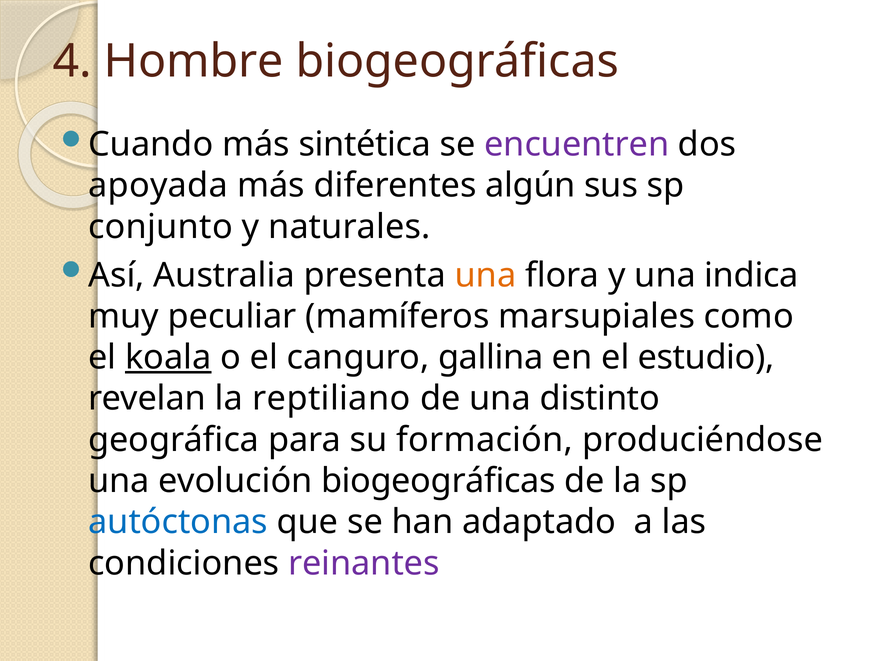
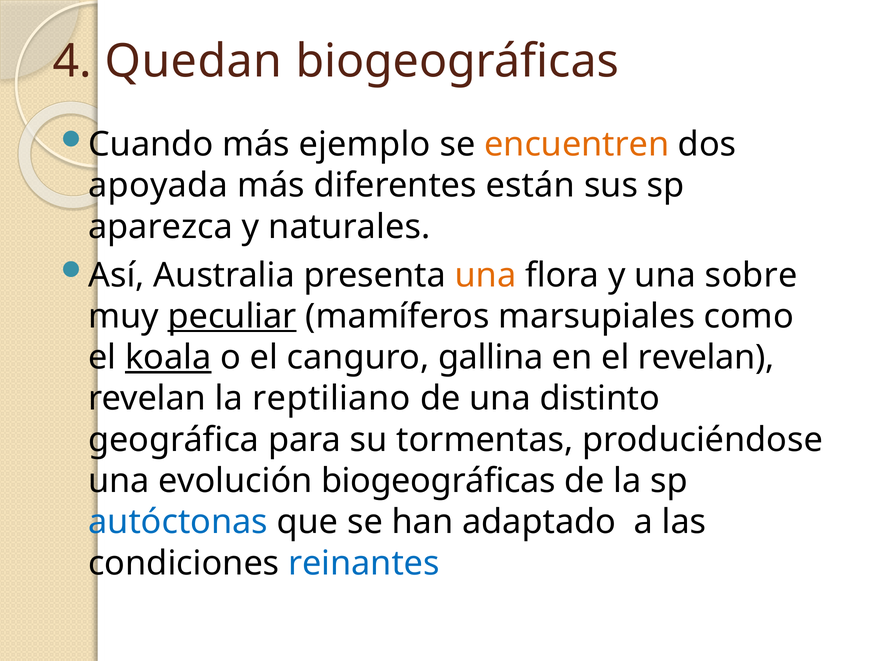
Hombre: Hombre -> Quedan (193, 61)
sintética: sintética -> ejemplo (365, 145)
encuentren colour: purple -> orange (577, 145)
algún: algún -> están (530, 186)
conjunto: conjunto -> aparezca (161, 227)
indica: indica -> sobre (751, 275)
peculiar underline: none -> present (232, 317)
el estudio: estudio -> revelan (706, 358)
formación: formación -> tormentas (485, 440)
reinantes colour: purple -> blue (364, 564)
